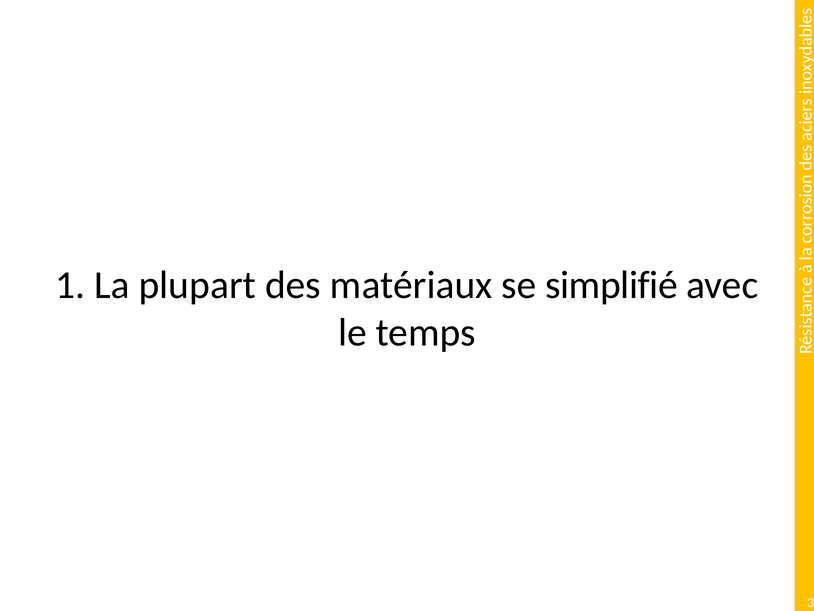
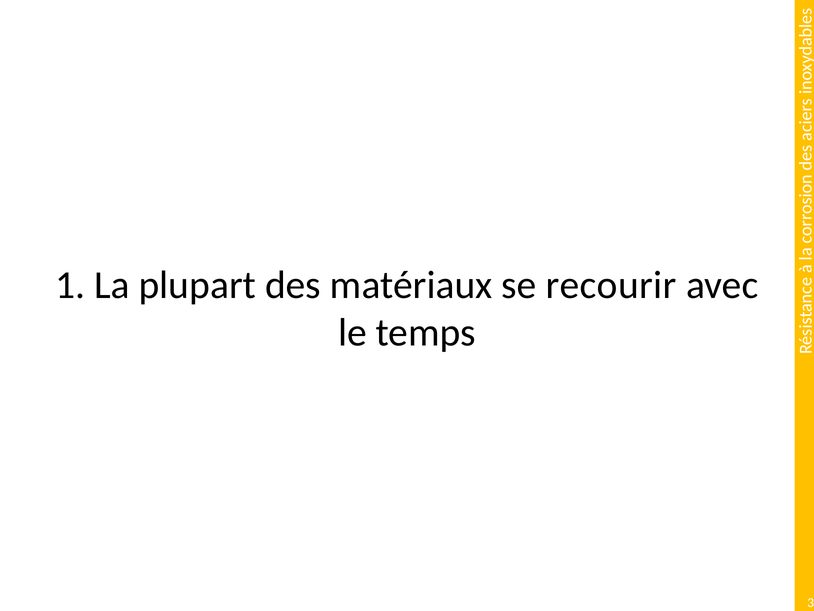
simplifié: simplifié -> recourir (611, 285)
